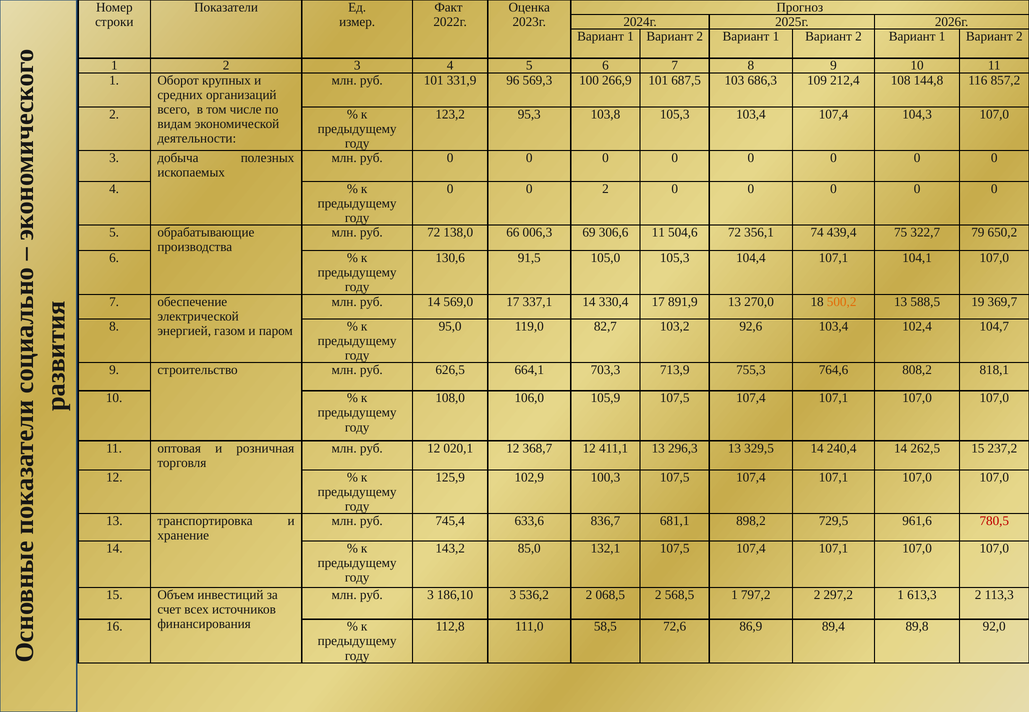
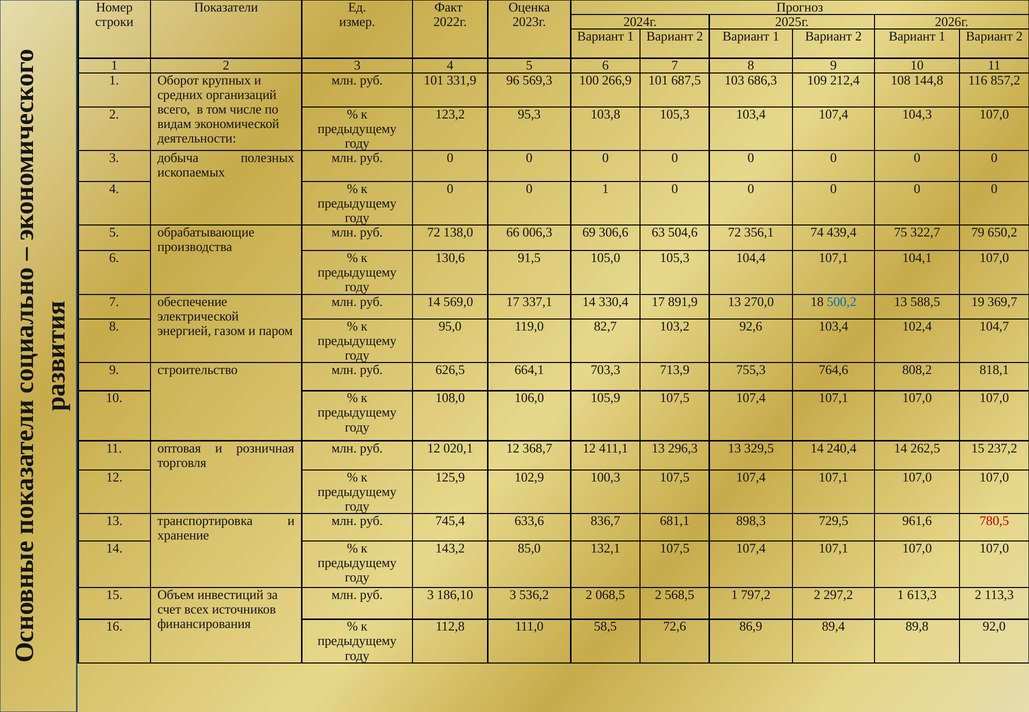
0 2: 2 -> 1 (605, 189)
306,6 11: 11 -> 63 (658, 232)
500,2 colour: orange -> blue (842, 302)
898,2: 898,2 -> 898,3 (751, 521)
